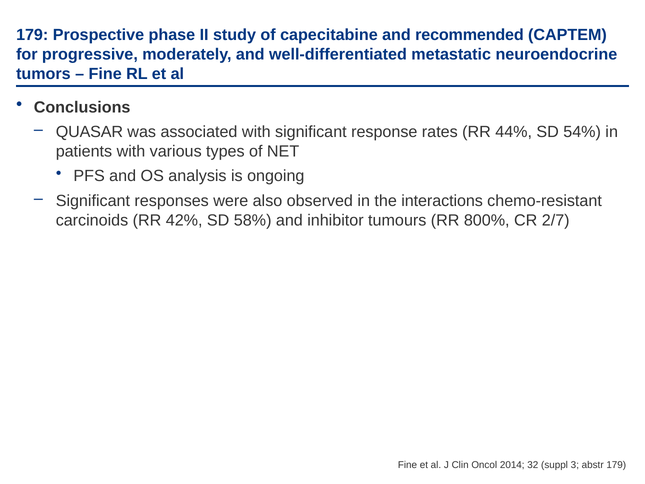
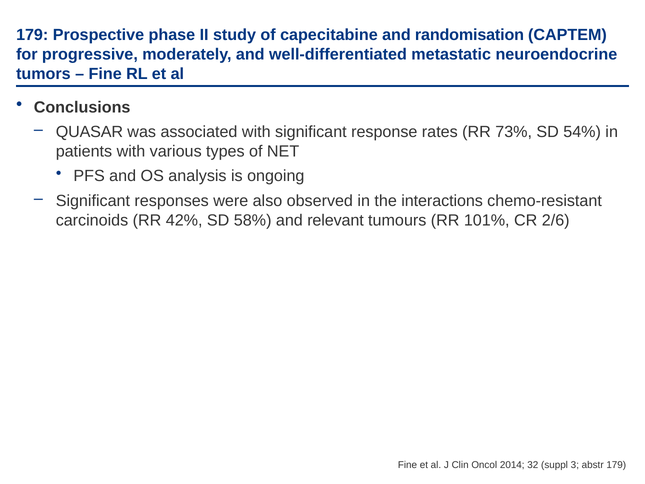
recommended: recommended -> randomisation (469, 35)
44%: 44% -> 73% (514, 132)
inhibitor: inhibitor -> relevant (335, 220)
800%: 800% -> 101% (487, 220)
2/7: 2/7 -> 2/6 (556, 220)
